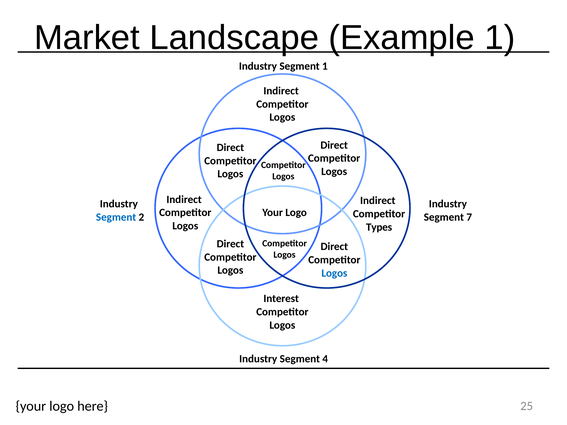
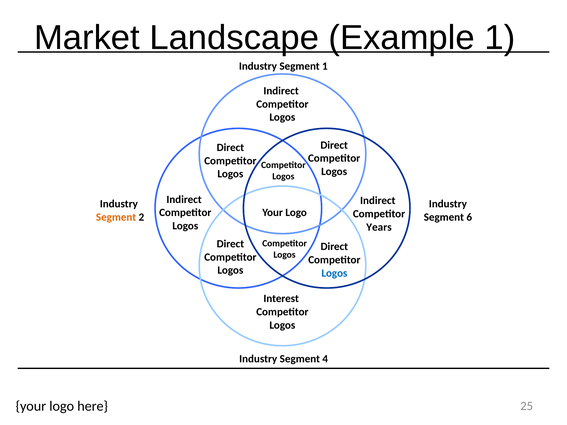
Segment colour: blue -> orange (116, 217)
7: 7 -> 6 (469, 217)
Types: Types -> Years (379, 227)
